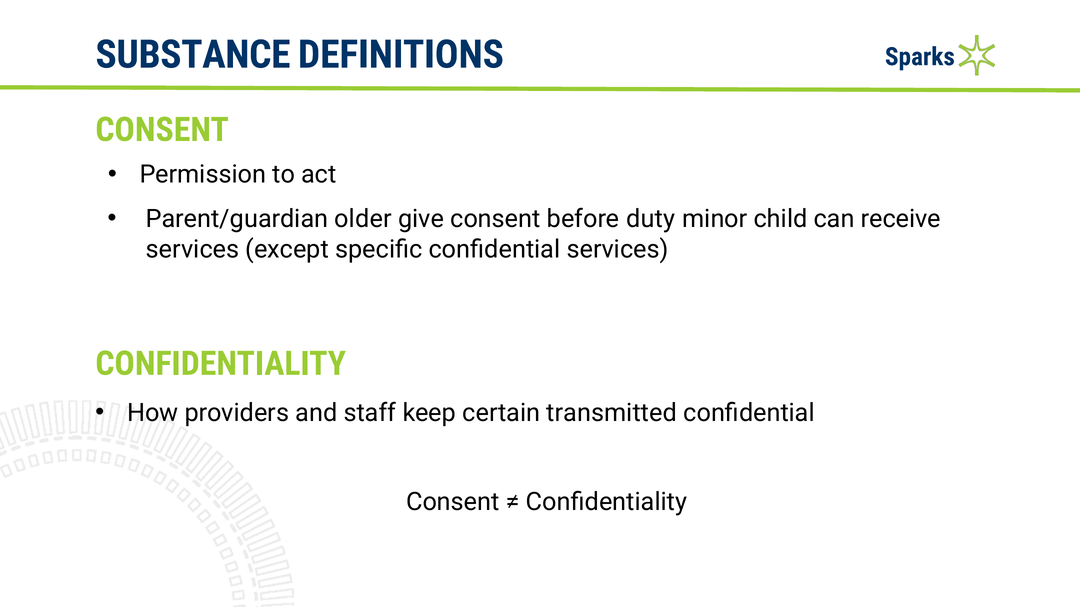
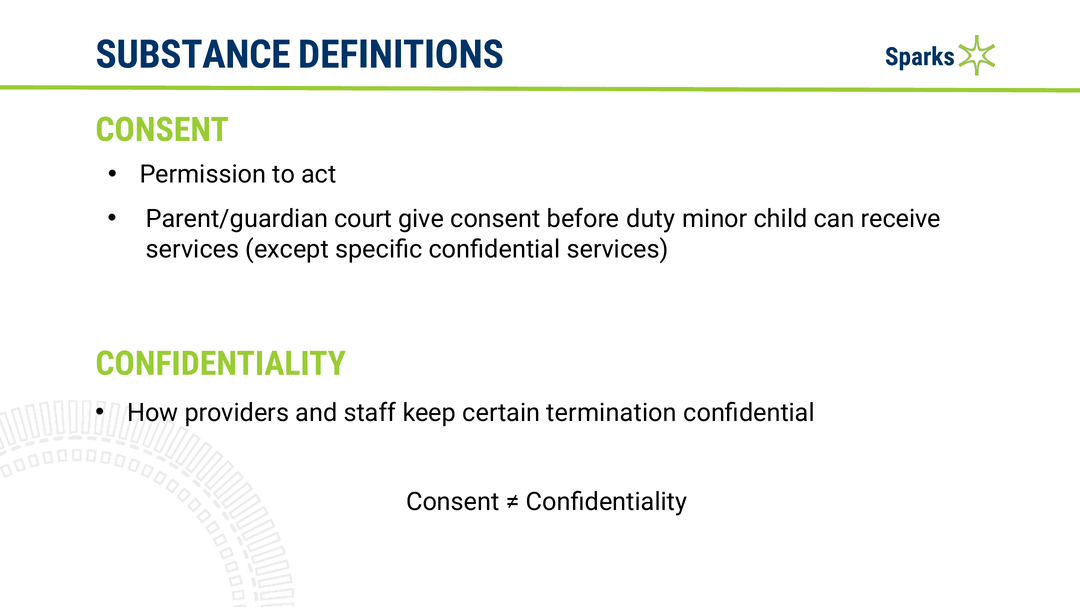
older: older -> court (363, 219)
transmitted: transmitted -> termination (612, 413)
